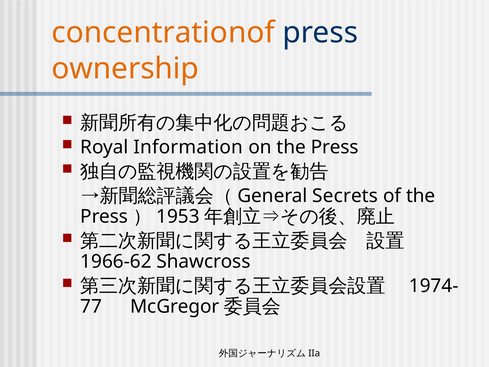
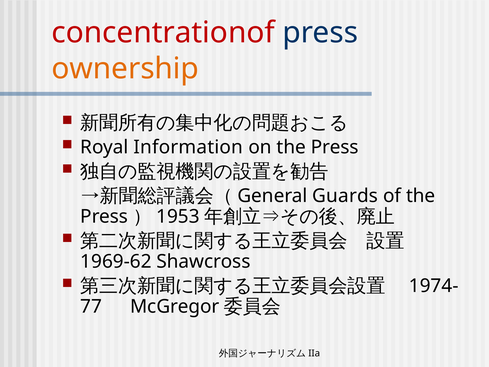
concentrationof colour: orange -> red (163, 33)
Secrets: Secrets -> Guards (345, 196)
1966-62: 1966-62 -> 1969-62 (116, 261)
